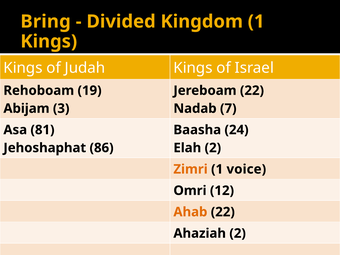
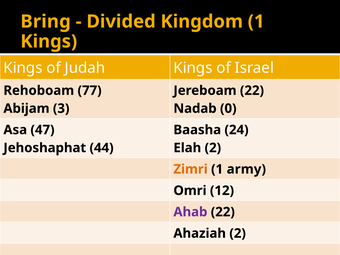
19: 19 -> 77 (90, 91)
7: 7 -> 0 (228, 108)
81: 81 -> 47 (42, 130)
86: 86 -> 44 (102, 148)
voice: voice -> army (246, 169)
Ahab colour: orange -> purple (190, 212)
